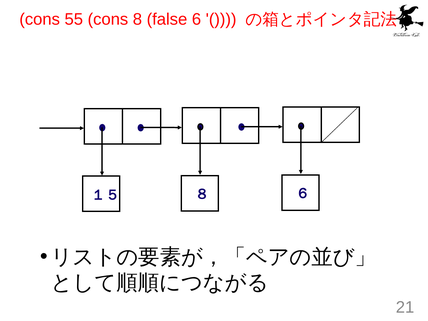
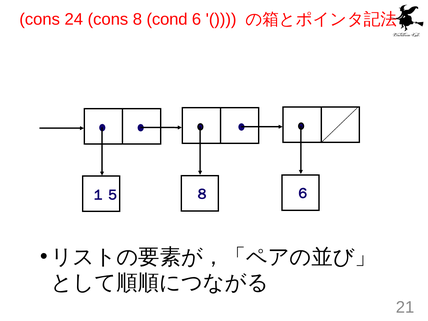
55: 55 -> 24 (74, 19)
false: false -> cond (167, 19)
